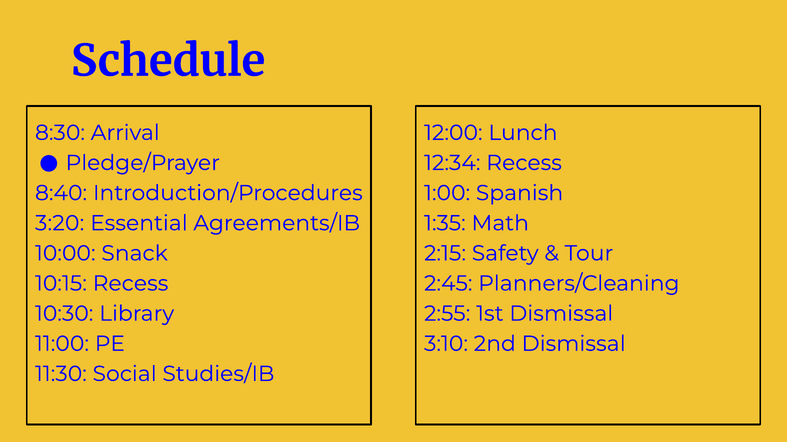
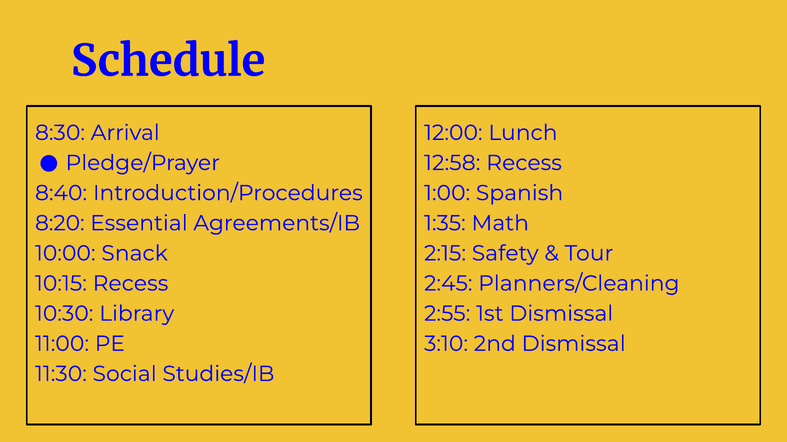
12:34: 12:34 -> 12:58 (452, 163)
3:20: 3:20 -> 8:20 (60, 223)
